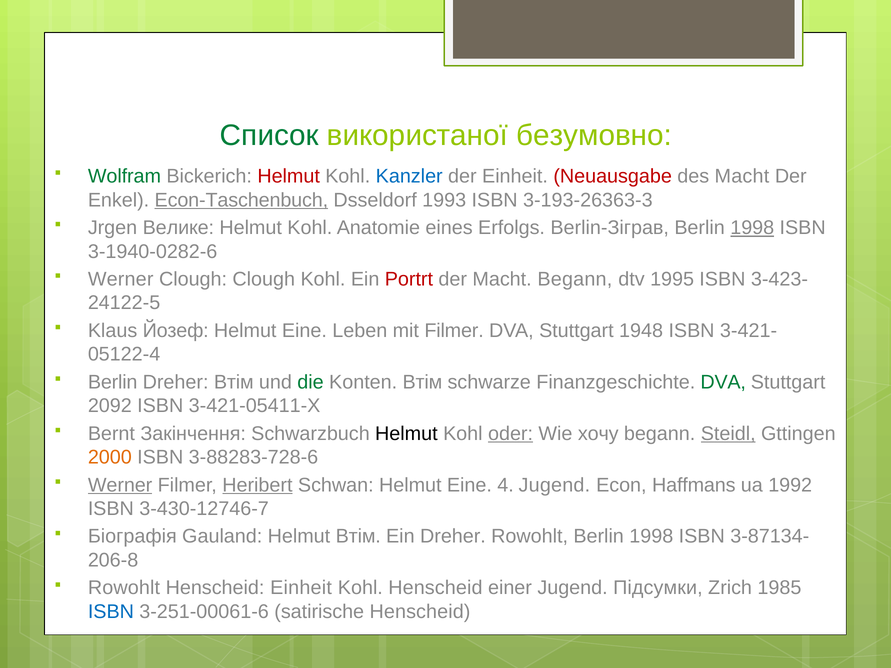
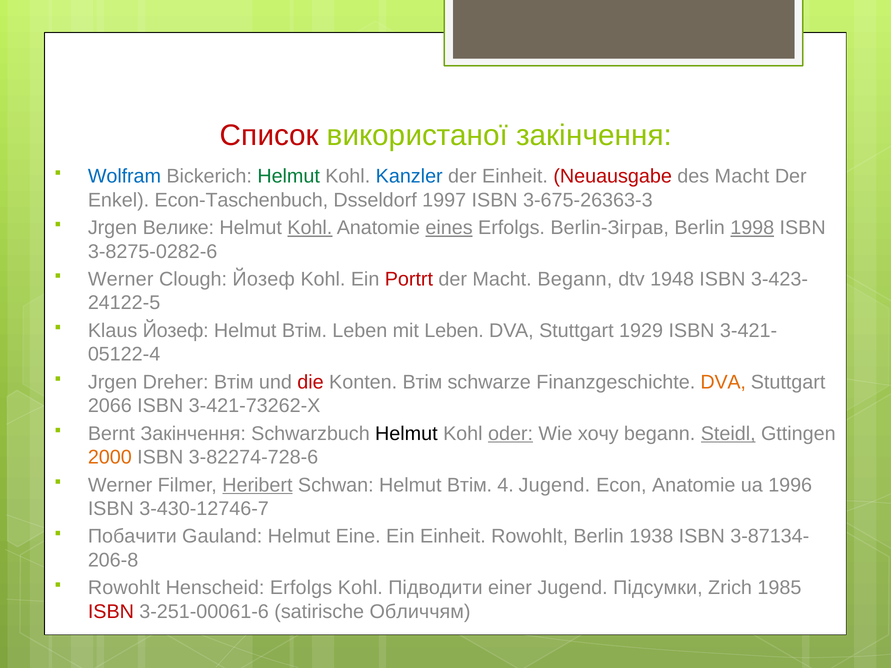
Список colour: green -> red (269, 136)
використаної безумовно: безумовно -> закінчення (594, 136)
Wolfram colour: green -> blue (124, 176)
Helmut colour: red -> green (289, 176)
Econ-Taschenbuch underline: present -> none (241, 200)
1993: 1993 -> 1997 (444, 200)
3-193-26363-3: 3-193-26363-3 -> 3-675-26363-3 (588, 200)
Kohl underline: none -> present (310, 228)
eines underline: none -> present (449, 228)
3-1940-0282-6: 3-1940-0282-6 -> 3-8275-0282-6 (153, 252)
Clough Clough: Clough -> Йозеф (264, 279)
1995: 1995 -> 1948 (672, 279)
Eine: Eine -> Втім (304, 331)
mit Filmer: Filmer -> Leben (454, 331)
1948: 1948 -> 1929 (641, 331)
Berlin: Berlin -> Jrgen (113, 382)
die colour: green -> red (311, 382)
DVA colour: green -> orange (723, 382)
2092: 2092 -> 2066 (110, 406)
3-421-05411-X: 3-421-05411-X -> 3-421-73262-X (255, 406)
3-88283-728-6: 3-88283-728-6 -> 3-82274-728-6 (253, 457)
Werner underline: present -> none (120, 485)
Schwan Helmut Eine: Eine -> Втім (470, 485)
Econ Haffmans: Haffmans -> Anatomie (694, 485)
1992: 1992 -> 1996 (790, 485)
Біографія: Біографія -> Побачити (132, 537)
Helmut Втім: Втім -> Eine (358, 537)
Ein Dreher: Dreher -> Einheit (453, 537)
Rowohlt Berlin 1998: 1998 -> 1938 (651, 537)
Henscheid Einheit: Einheit -> Erfolgs (301, 588)
Kohl Henscheid: Henscheid -> Підводити (435, 588)
ISBN colour: blue -> red (111, 612)
satirische Henscheid: Henscheid -> Обличчям (420, 612)
